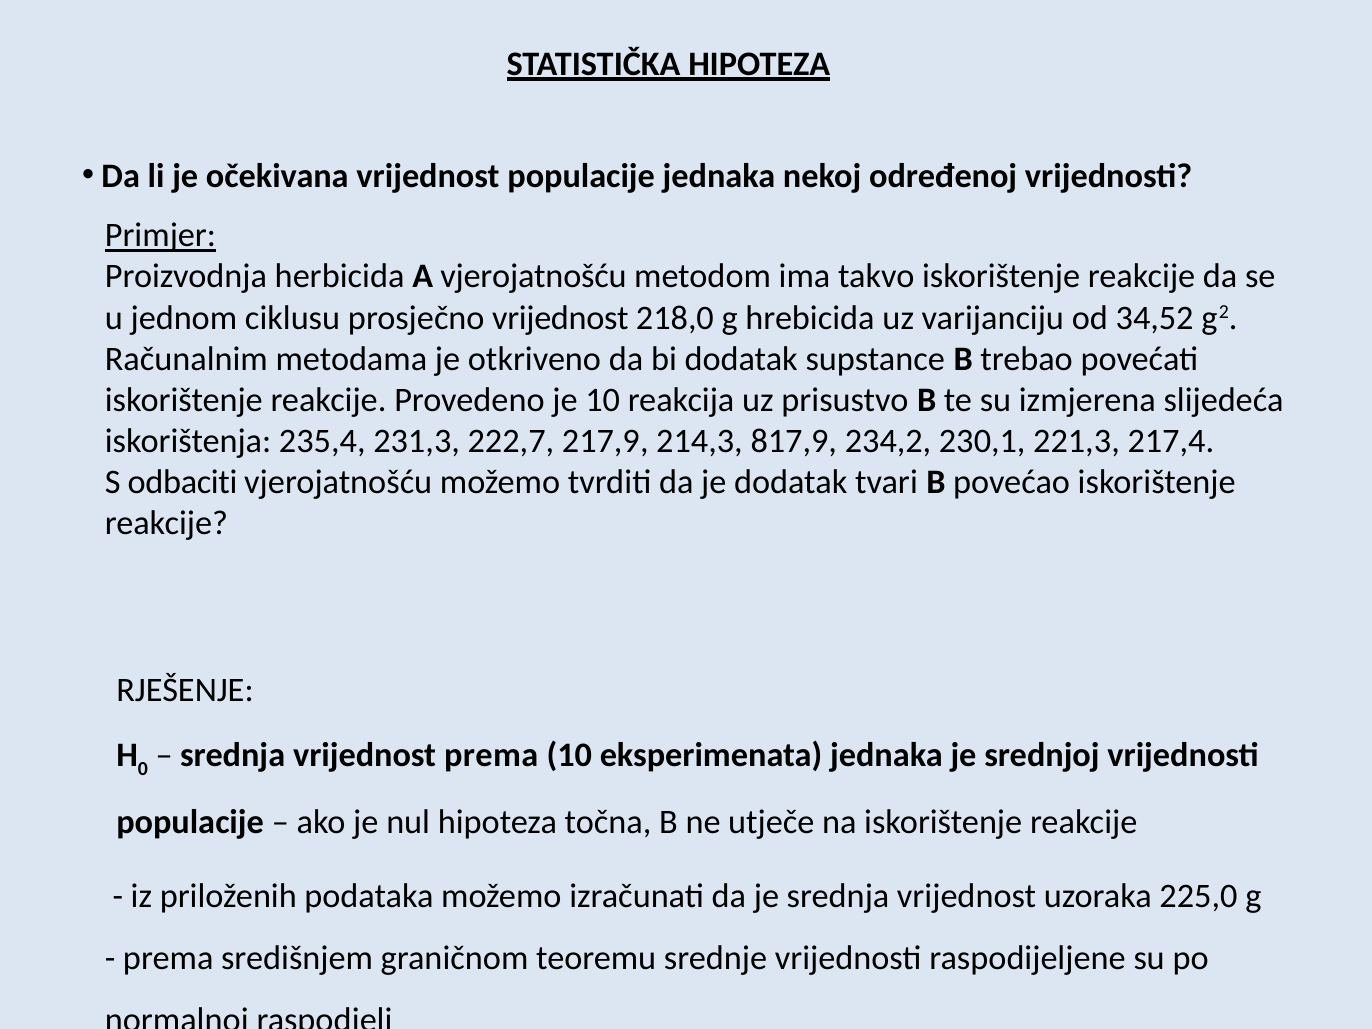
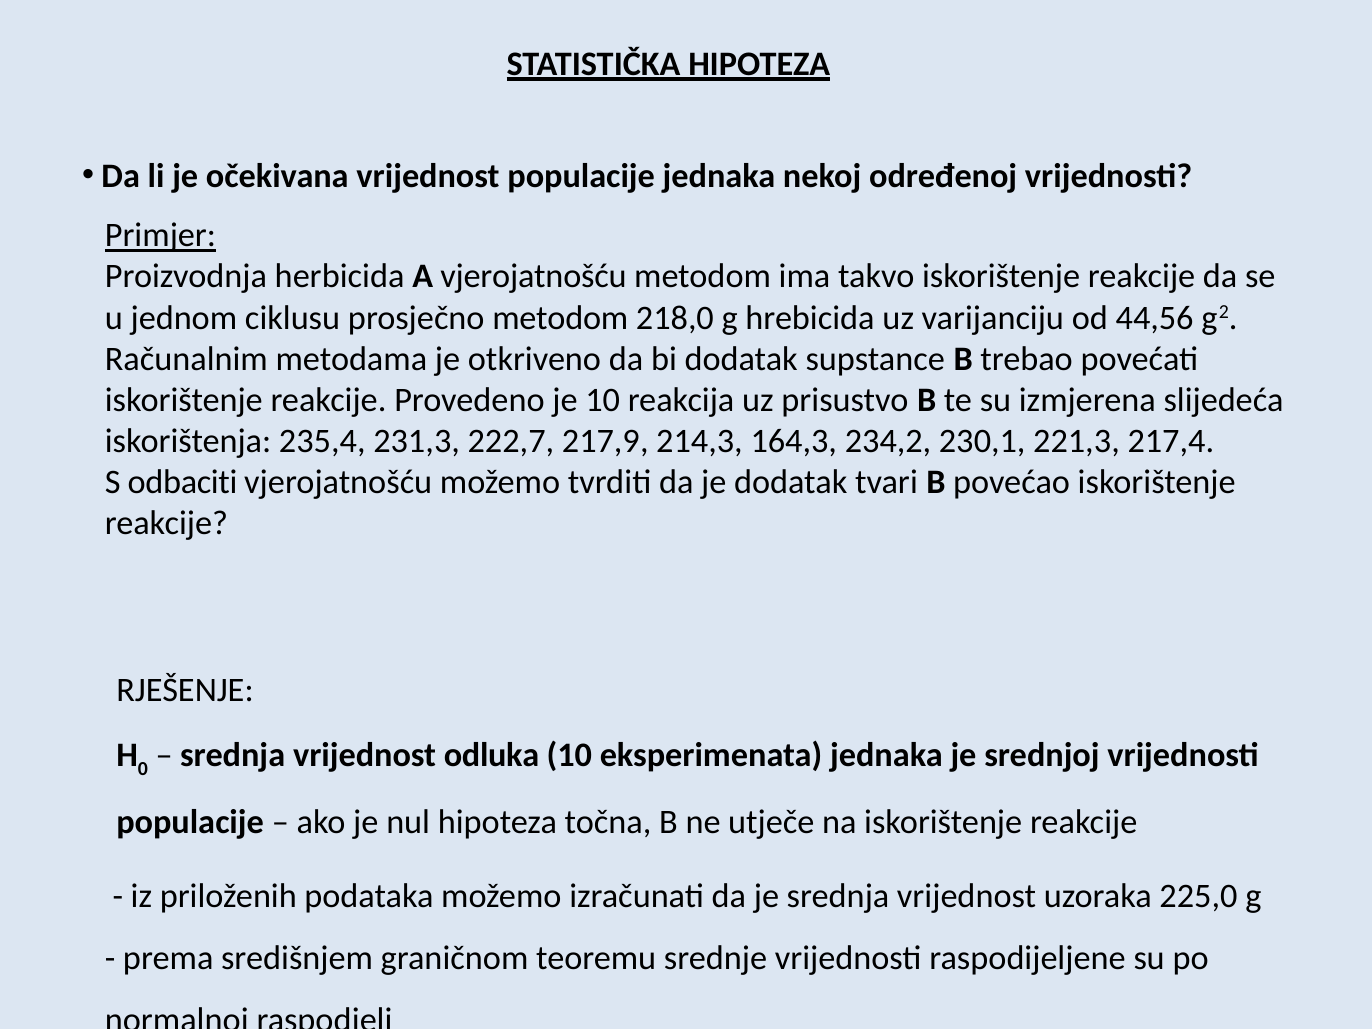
prosječno vrijednost: vrijednost -> metodom (560, 318)
34,52: 34,52 -> 44,56 (1155, 318)
817,9: 817,9 -> 164,3 (794, 441)
vrijednost prema: prema -> odluka (492, 755)
